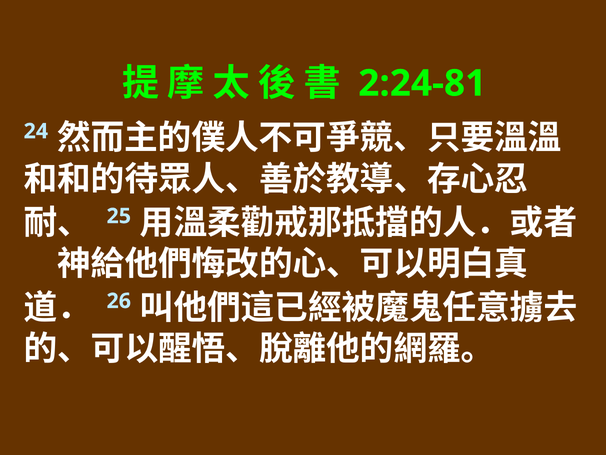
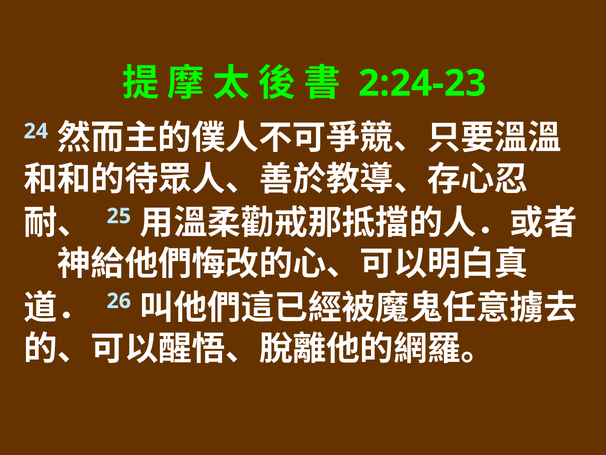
2:24-81: 2:24-81 -> 2:24-23 (422, 83)
